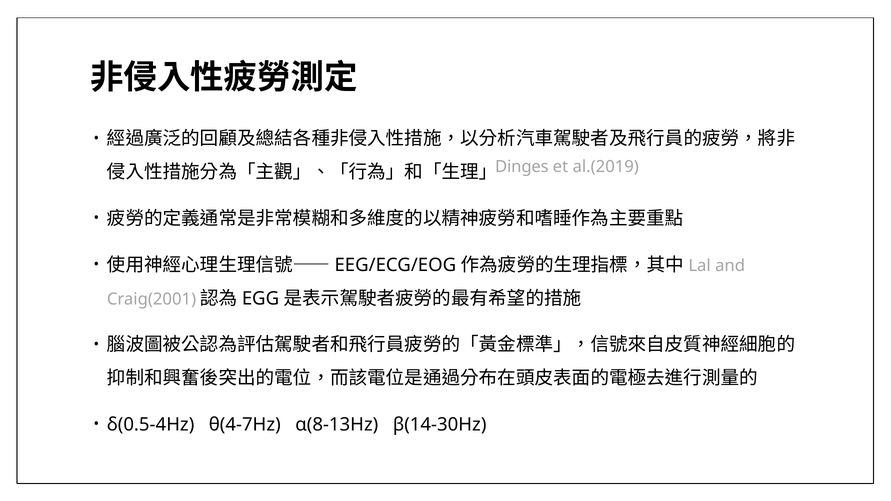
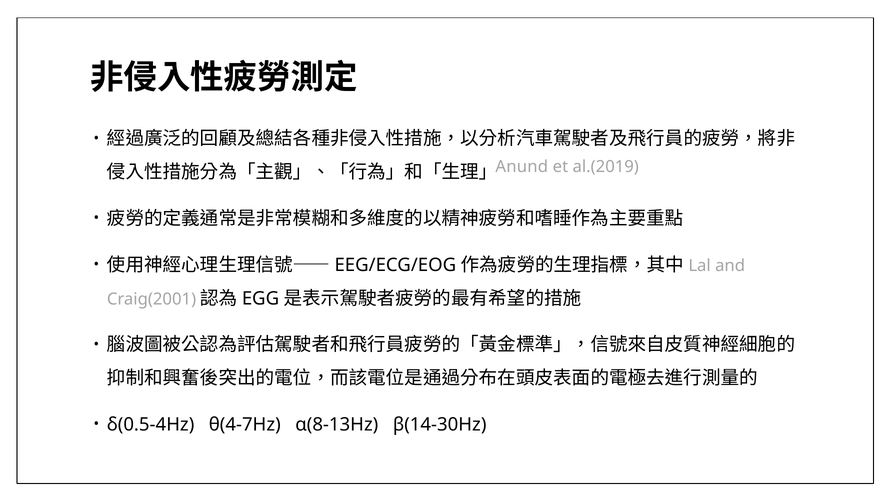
Dinges: Dinges -> Anund (522, 167)
